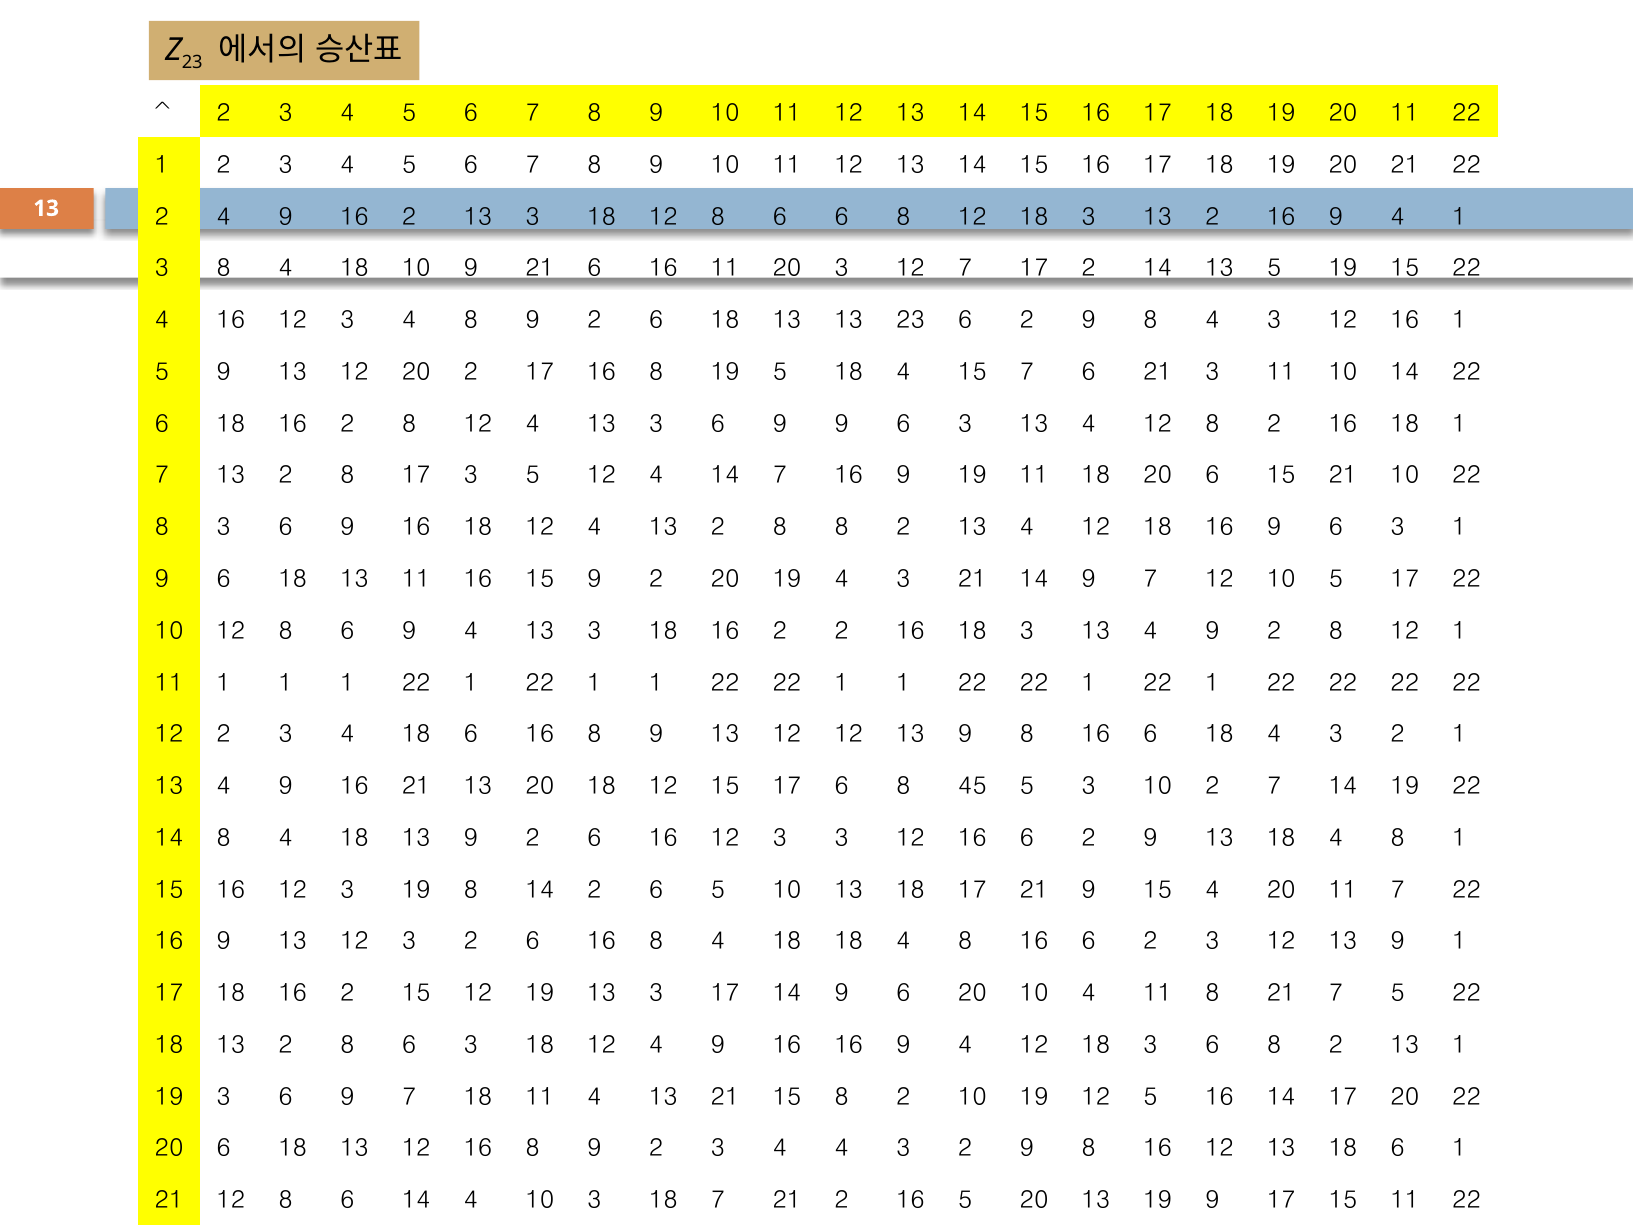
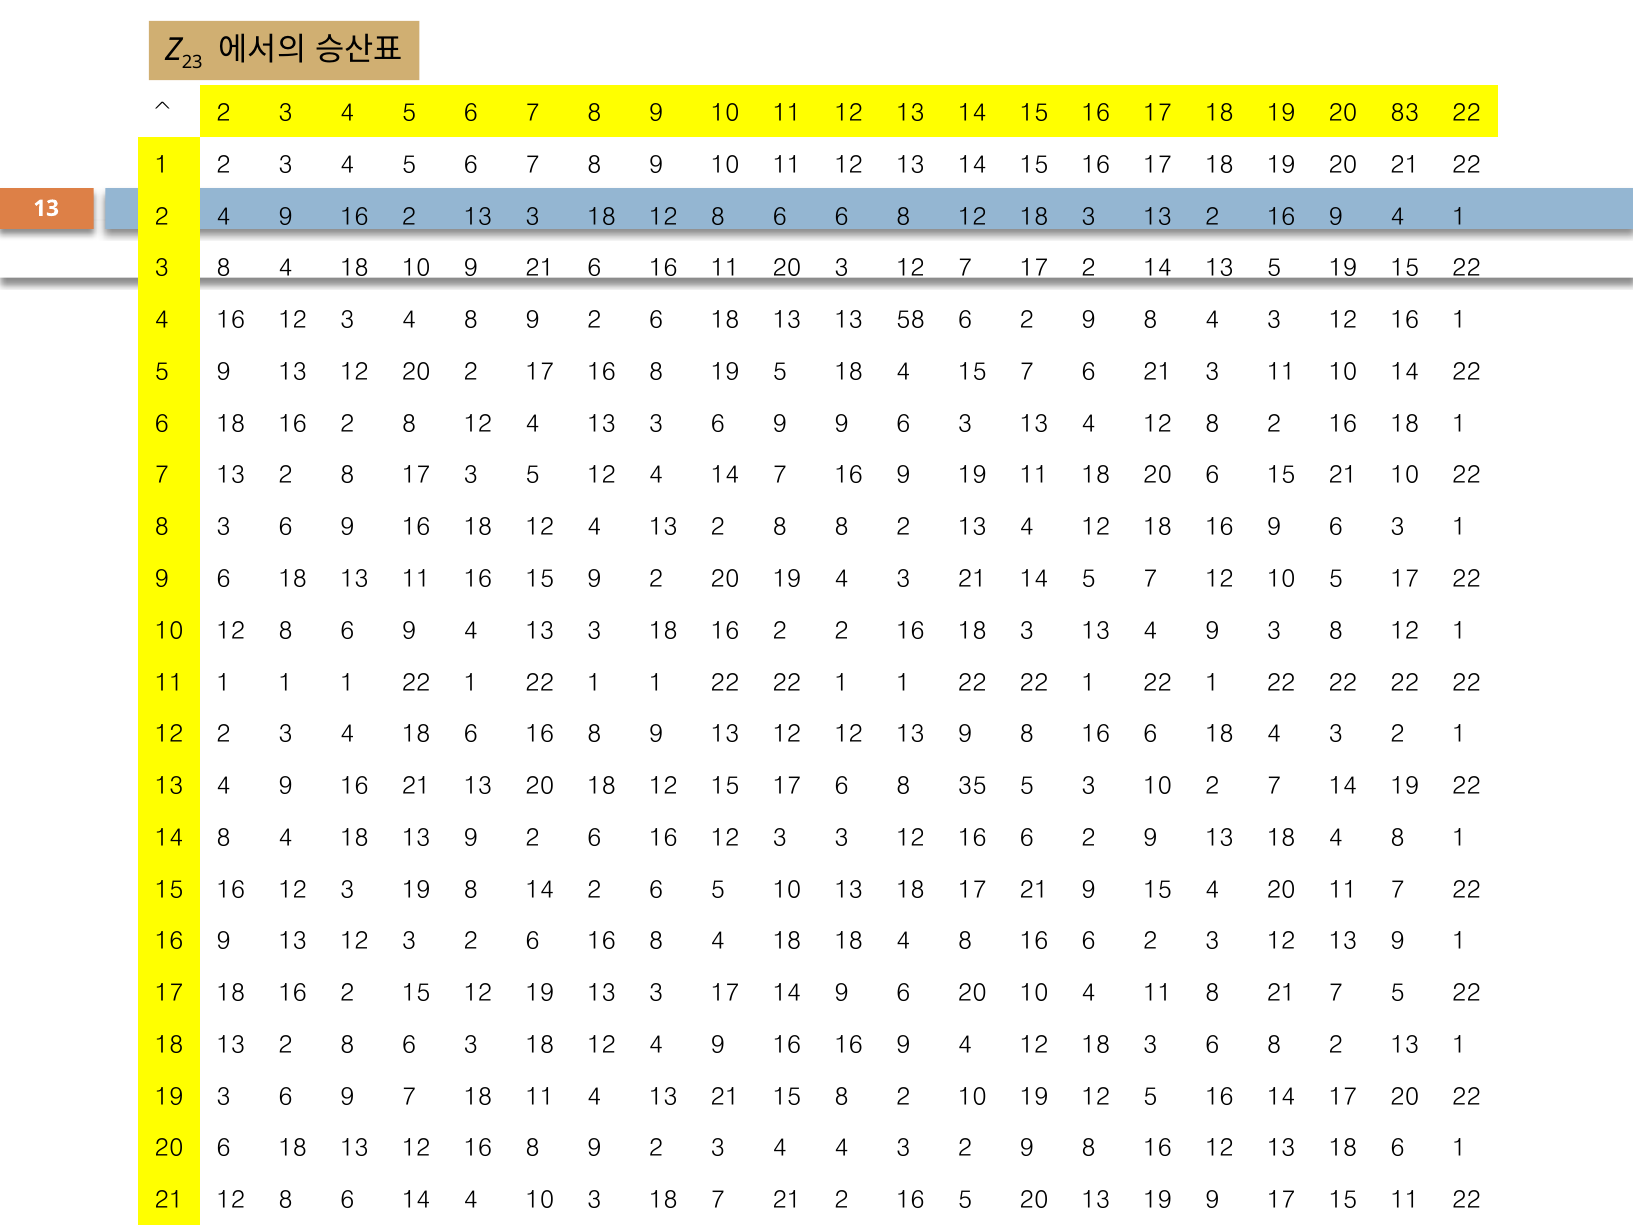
19 20 11: 11 -> 83 (1405, 113)
13 23: 23 -> 58 (911, 320)
21 14 9: 9 -> 5 (1089, 579)
4 9 2: 2 -> 3 (1274, 631)
45: 45 -> 35 (972, 786)
